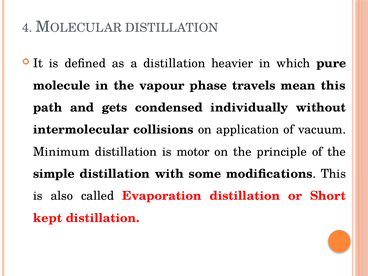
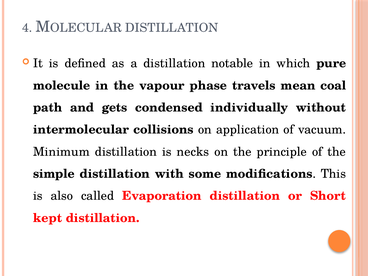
heavier: heavier -> notable (232, 63)
mean this: this -> coal (333, 85)
motor: motor -> necks (193, 152)
